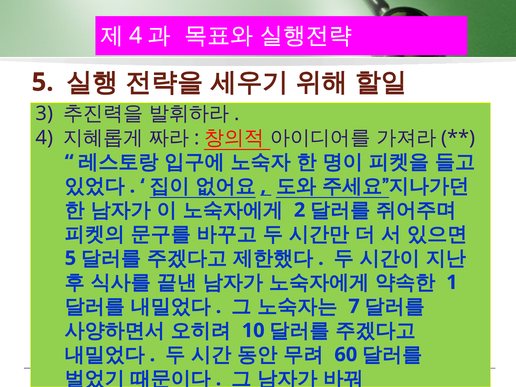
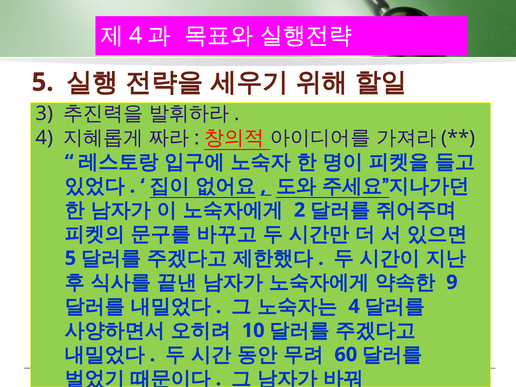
1: 1 -> 9 (452, 282)
7: 7 -> 4 (354, 306)
